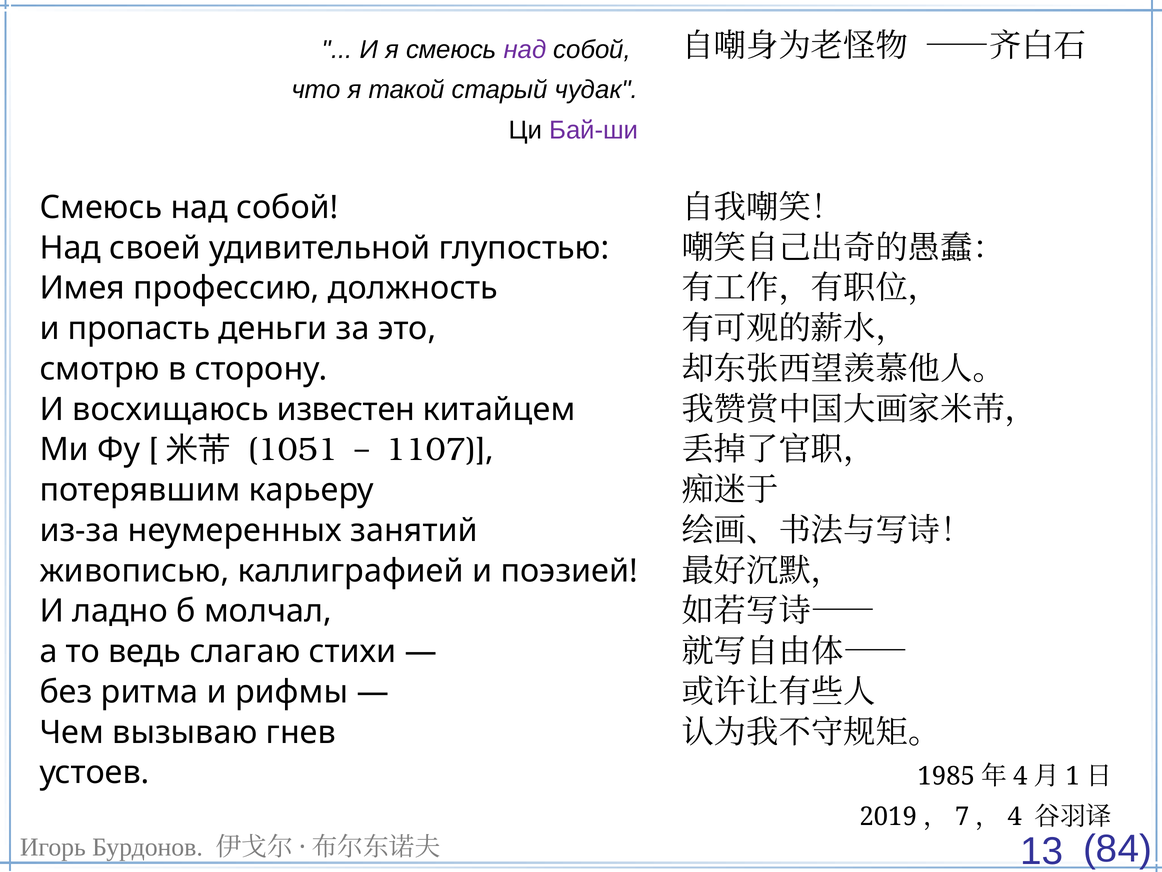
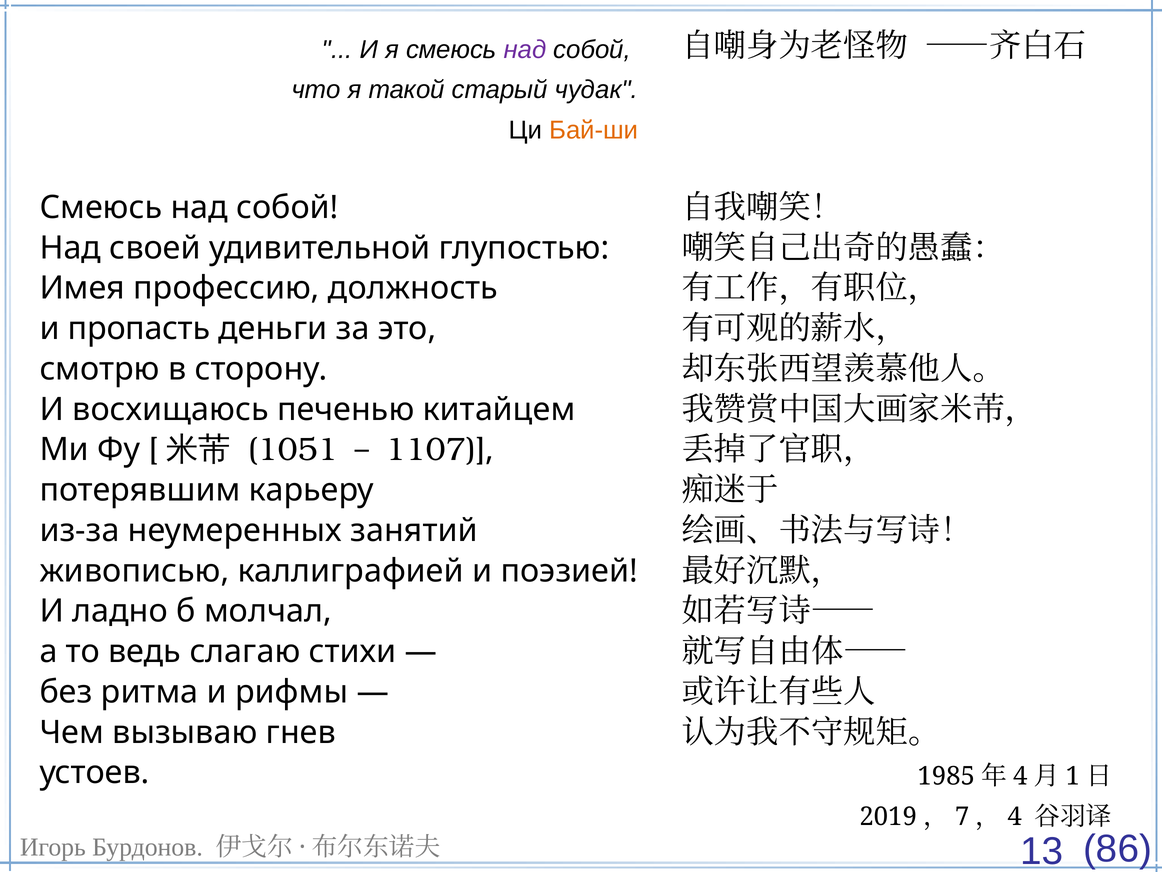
Бай-ши colour: purple -> orange (594, 130)
известен: известен -> печенью (346, 409)
84: 84 -> 86 (1118, 849)
